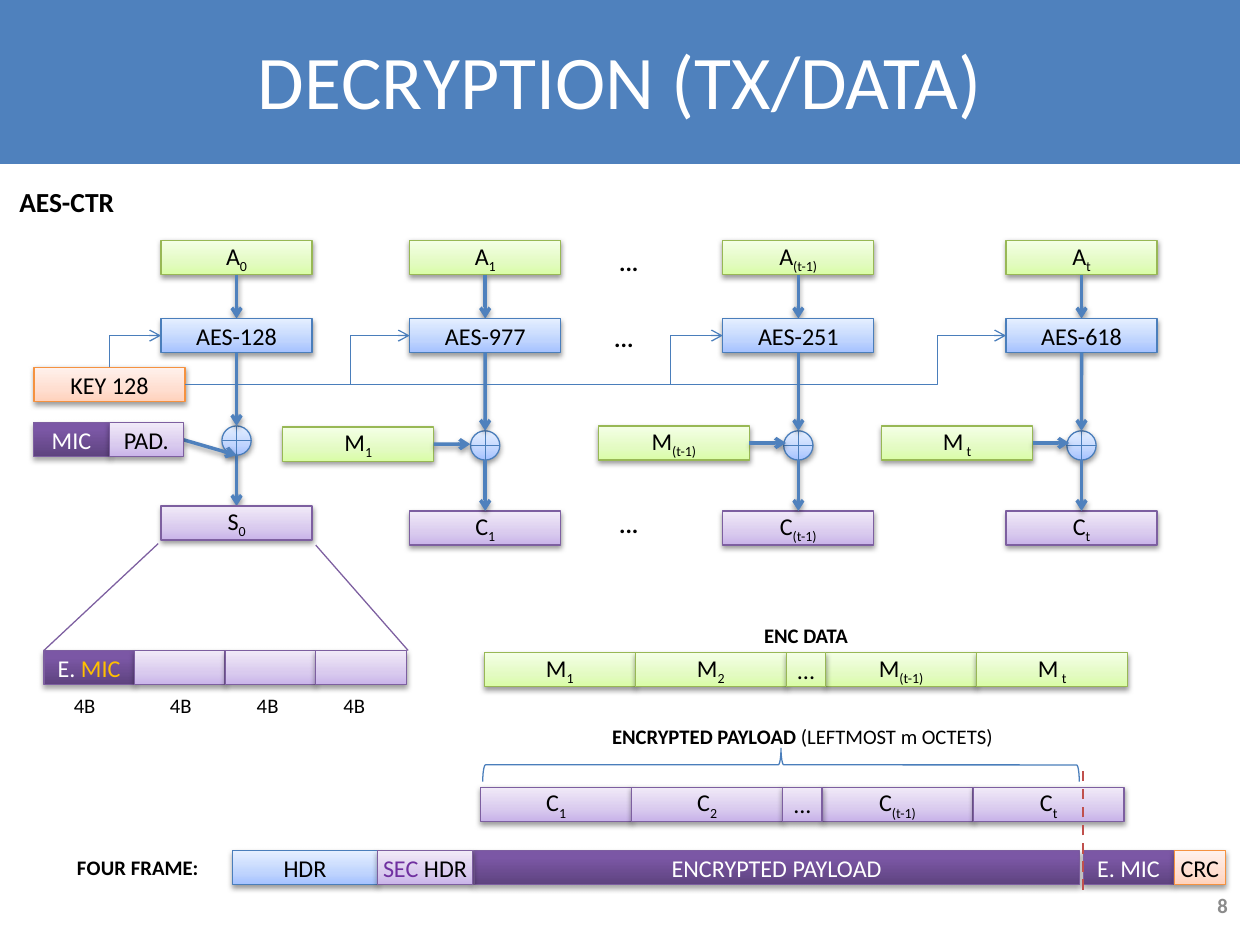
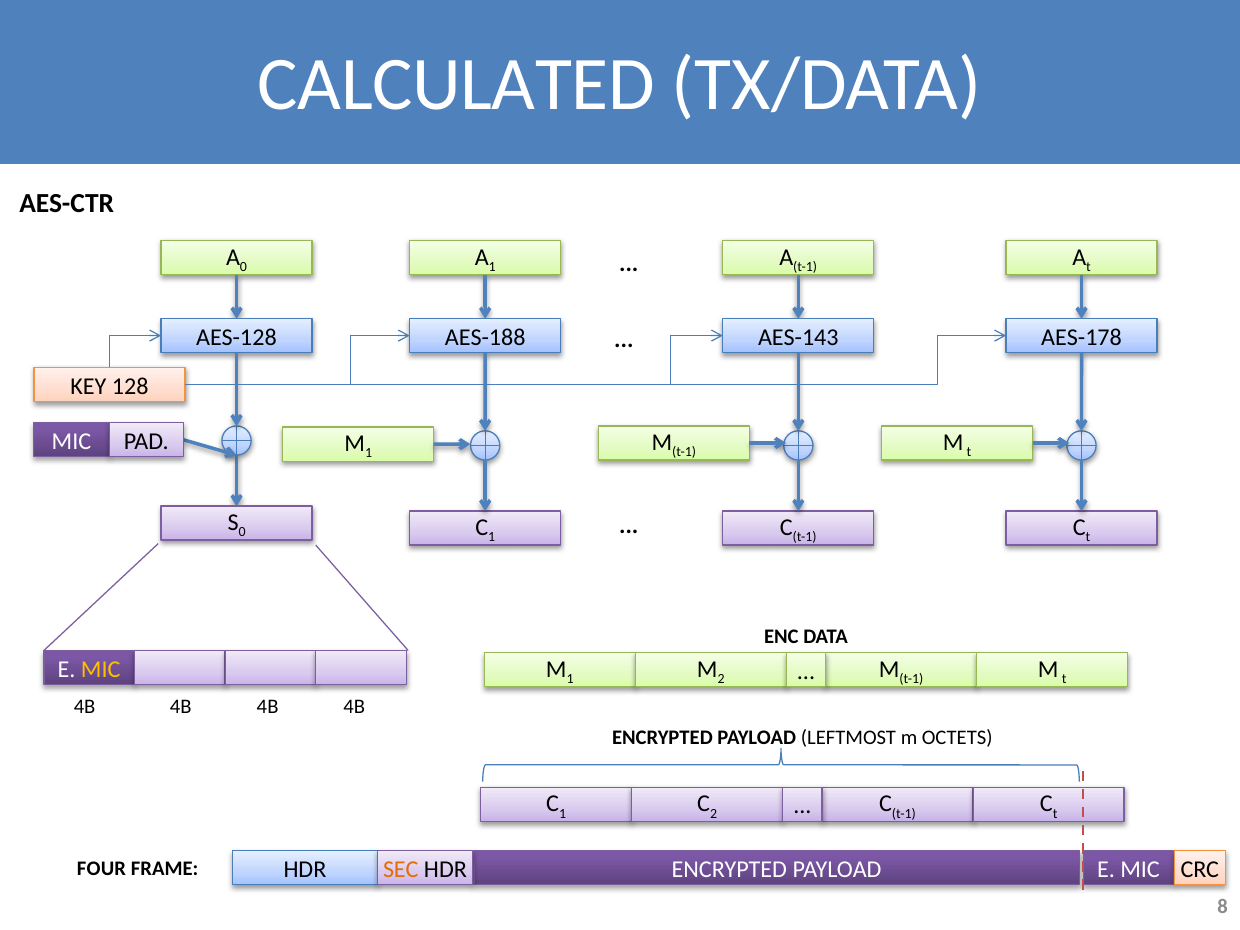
DECRYPTION: DECRYPTION -> CALCULATED (456, 85)
AES-977: AES-977 -> AES-188 (485, 337)
AES-251: AES-251 -> AES-143 (798, 337)
AES-618: AES-618 -> AES-178 (1082, 337)
SEC colour: purple -> orange (401, 869)
